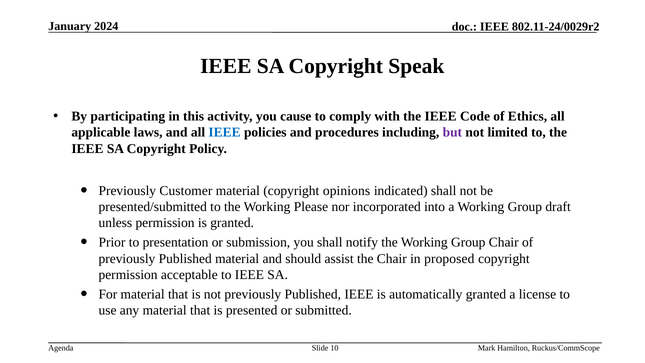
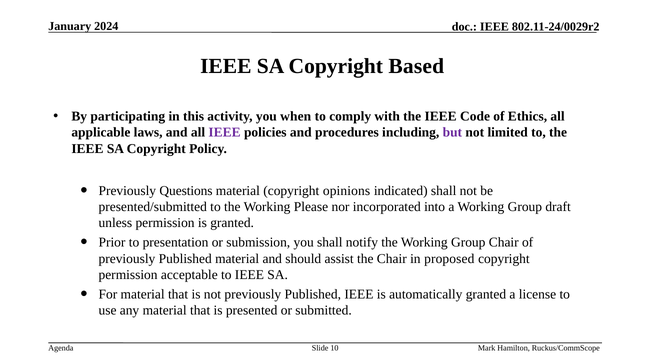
Speak: Speak -> Based (416, 66)
cause: cause -> when (296, 116)
IEEE colour: blue -> purple (225, 132)
Customer: Customer -> Questions (186, 191)
